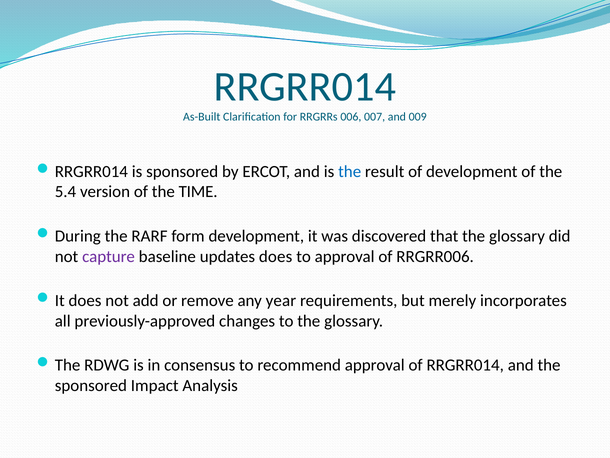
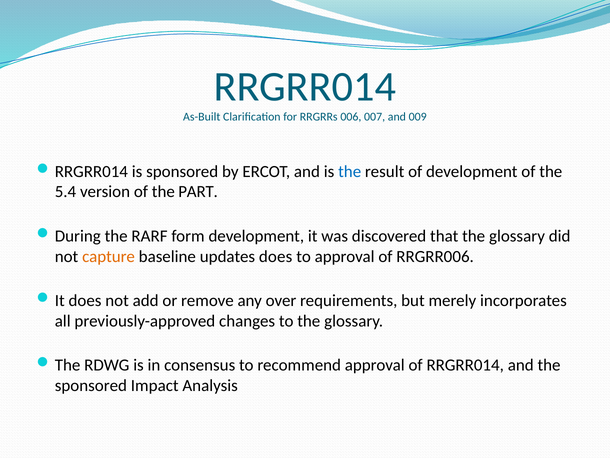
TIME: TIME -> PART (198, 192)
capture colour: purple -> orange (109, 256)
year: year -> over (281, 300)
